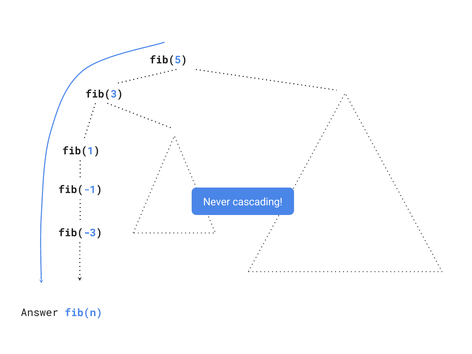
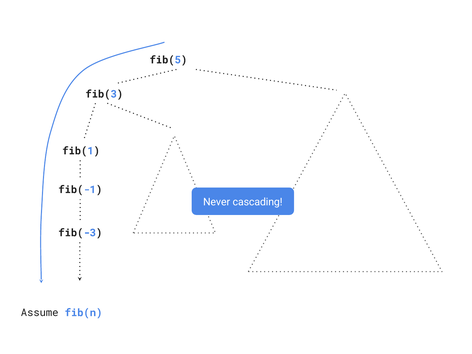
Answer: Answer -> Assume (40, 313)
